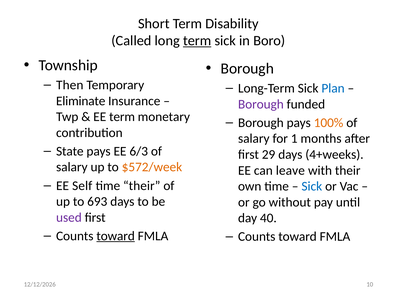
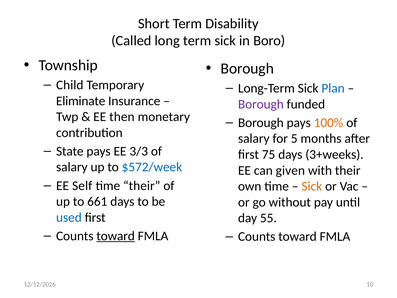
term underline: present -> none (197, 41)
Then: Then -> Child (70, 85)
EE term: term -> then (122, 117)
1: 1 -> 5 (294, 139)
6/3: 6/3 -> 3/3 (139, 151)
29: 29 -> 75 (269, 154)
4+weeks: 4+weeks -> 3+weeks (334, 154)
$572/week colour: orange -> blue (152, 167)
leave: leave -> given (290, 170)
Sick colour: blue -> orange (312, 186)
693: 693 -> 661 (97, 201)
used colour: purple -> blue (69, 217)
40: 40 -> 55 (268, 218)
